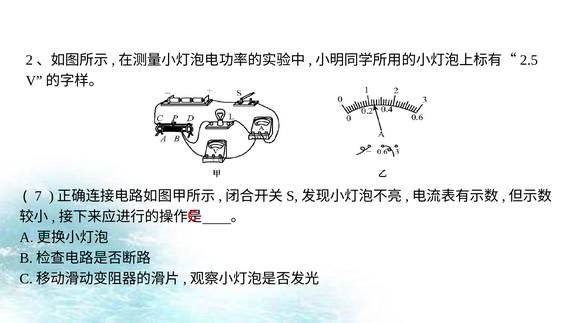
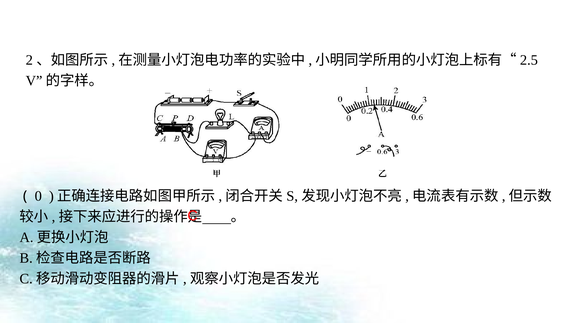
7: 7 -> 0 (38, 196)
